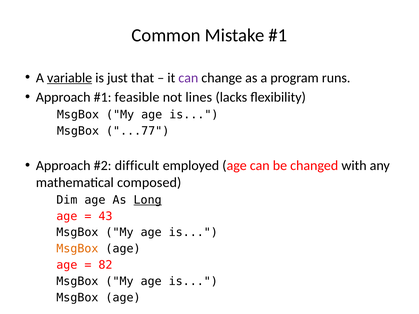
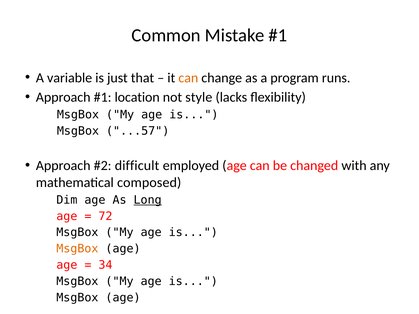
variable underline: present -> none (70, 78)
can colour: purple -> orange (188, 78)
feasible: feasible -> location (137, 97)
lines: lines -> style (199, 97)
...77: ...77 -> ...57 (138, 131)
43: 43 -> 72 (105, 216)
82: 82 -> 34 (105, 265)
